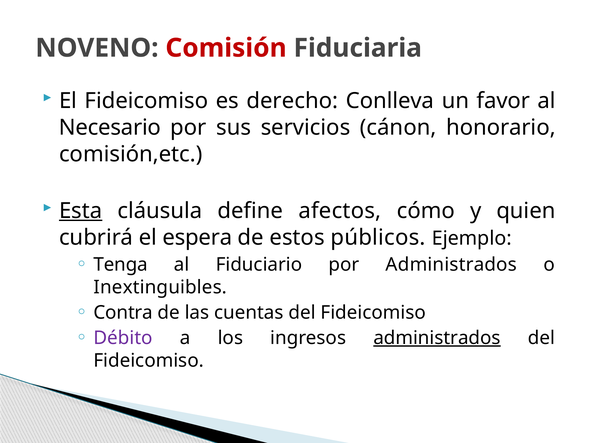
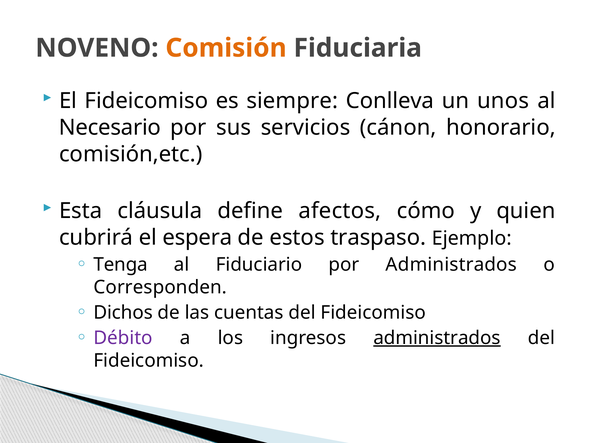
Comisión colour: red -> orange (226, 48)
derecho: derecho -> siempre (292, 101)
favor: favor -> unos (503, 101)
Esta underline: present -> none (81, 211)
públicos: públicos -> traspaso (378, 238)
Inextinguibles: Inextinguibles -> Corresponden (160, 287)
Contra: Contra -> Dichos (123, 313)
